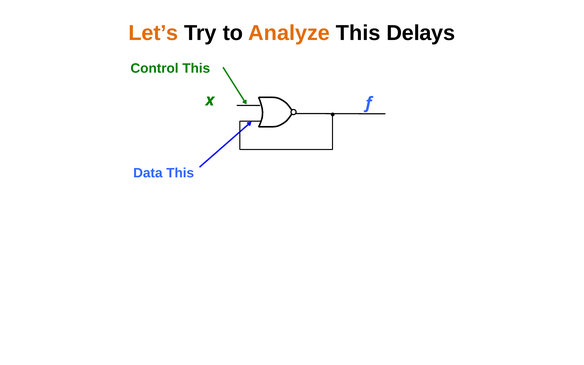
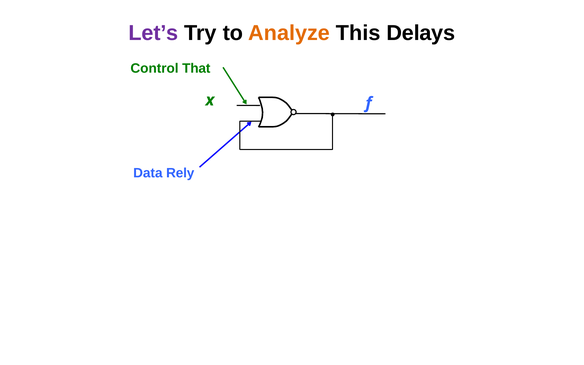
Let’s colour: orange -> purple (153, 33)
Control This: This -> That (196, 68)
Data This: This -> Rely (180, 173)
